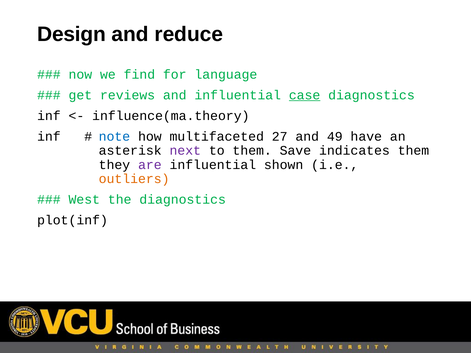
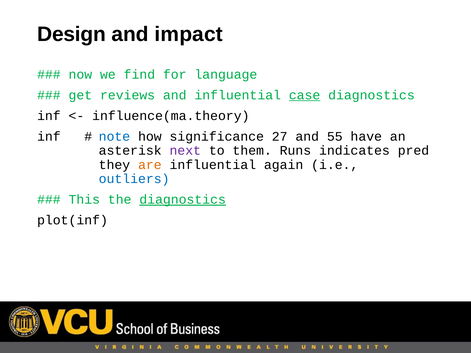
reduce: reduce -> impact (189, 34)
multifaceted: multifaceted -> significance (217, 137)
49: 49 -> 55 (335, 137)
Save: Save -> Runs (295, 151)
indicates them: them -> pred (413, 151)
are colour: purple -> orange (150, 165)
shown: shown -> again (284, 165)
outliers colour: orange -> blue (134, 179)
West: West -> This (84, 200)
diagnostics underline: none -> present (183, 200)
